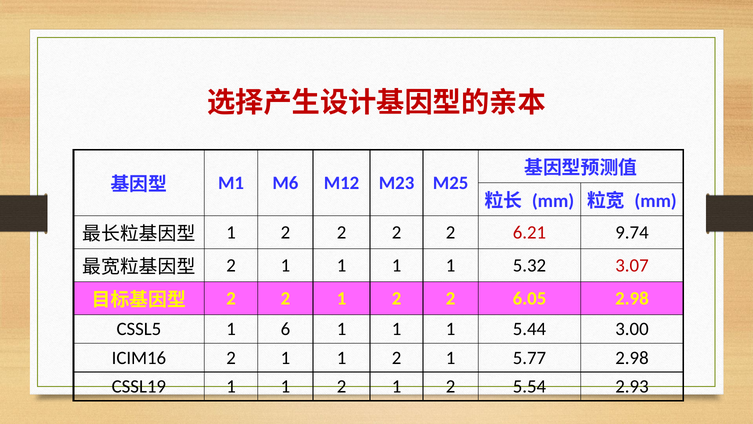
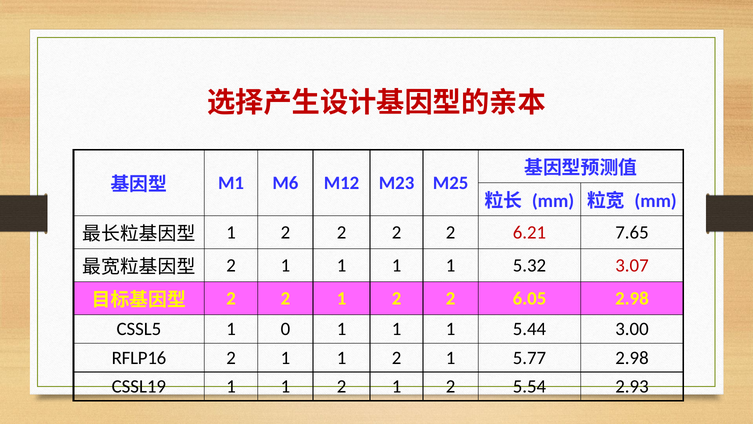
9.74: 9.74 -> 7.65 (632, 232)
6: 6 -> 0 (285, 329)
ICIM16: ICIM16 -> RFLP16 (139, 358)
